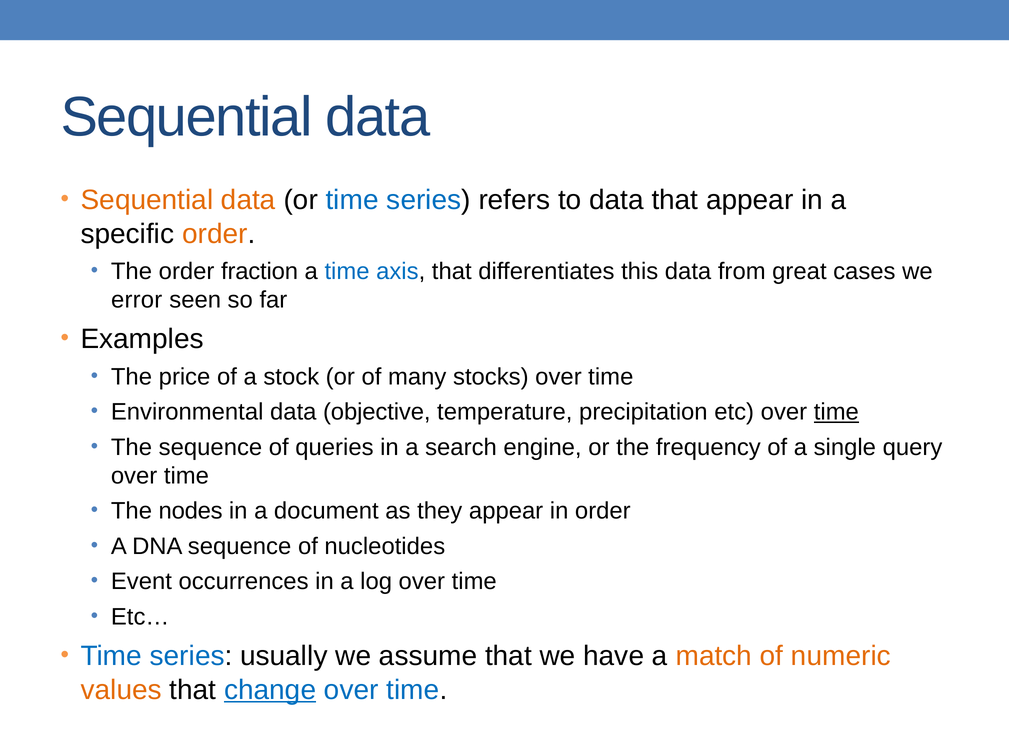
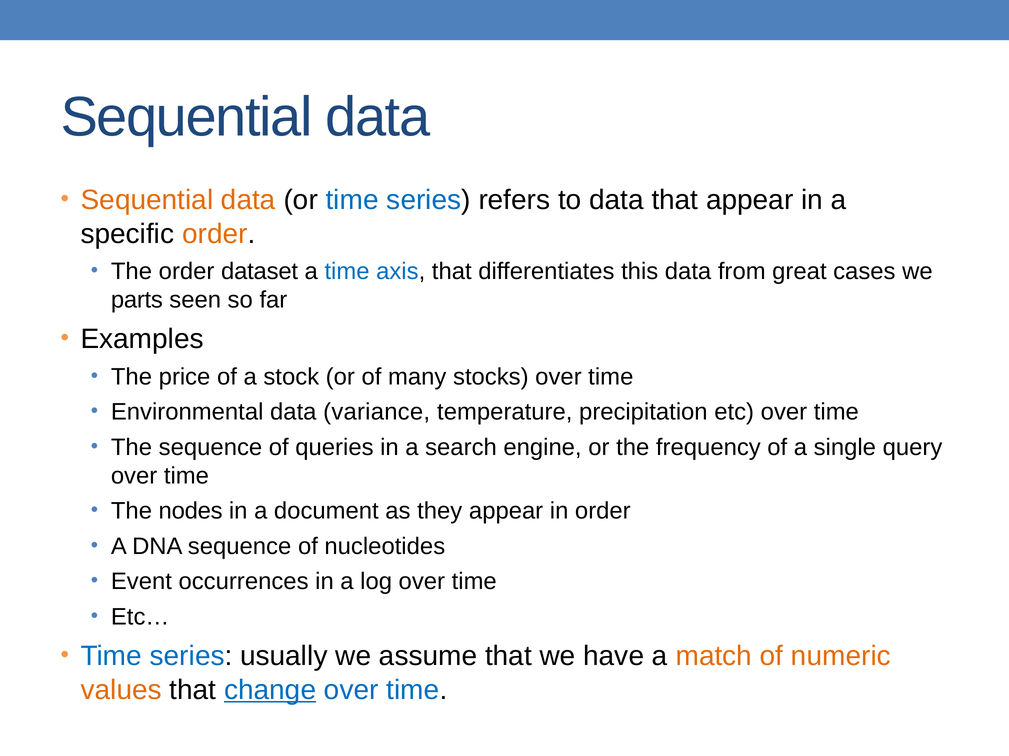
fraction: fraction -> dataset (260, 272)
error: error -> parts (137, 300)
objective: objective -> variance (377, 412)
time underline: present -> none (836, 412)
